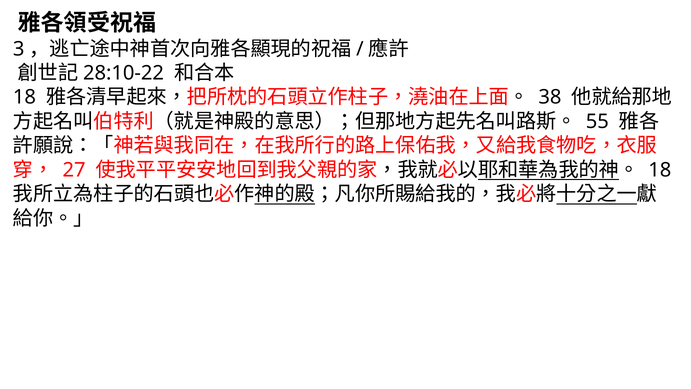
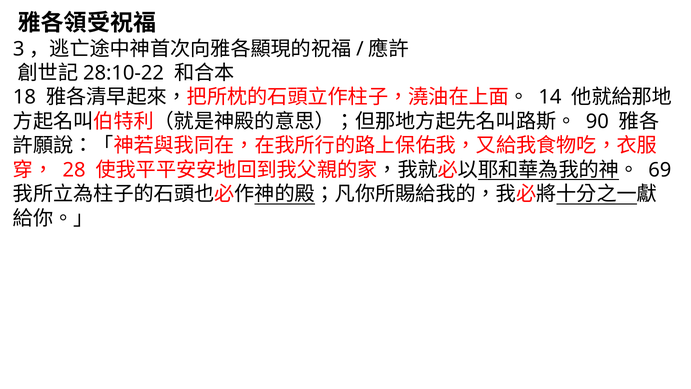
38: 38 -> 14 (550, 97)
55: 55 -> 90 (597, 121)
27: 27 -> 28 (74, 170)
18: 18 -> 69 (660, 170)
